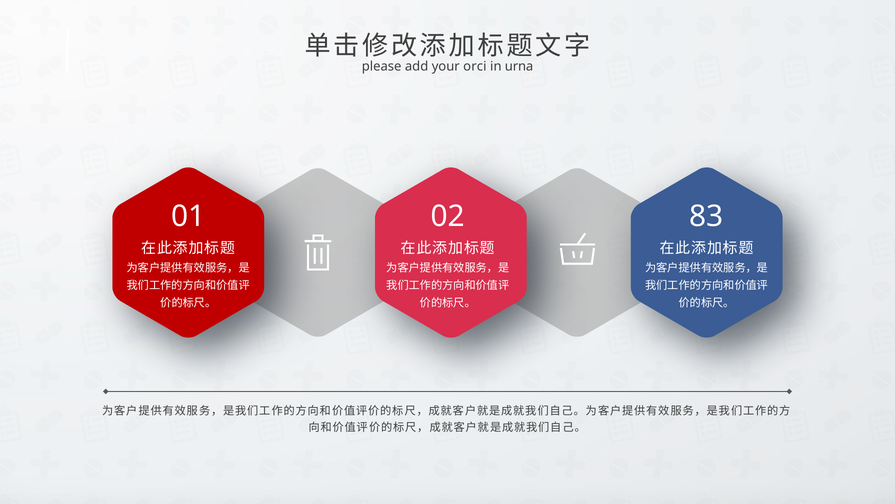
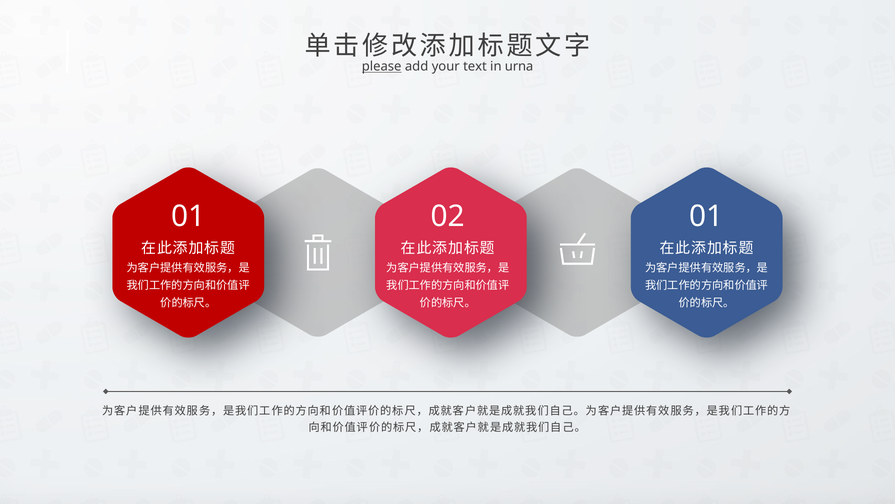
please underline: none -> present (382, 66)
orci: orci -> text (475, 66)
02 83: 83 -> 01 (706, 216)
